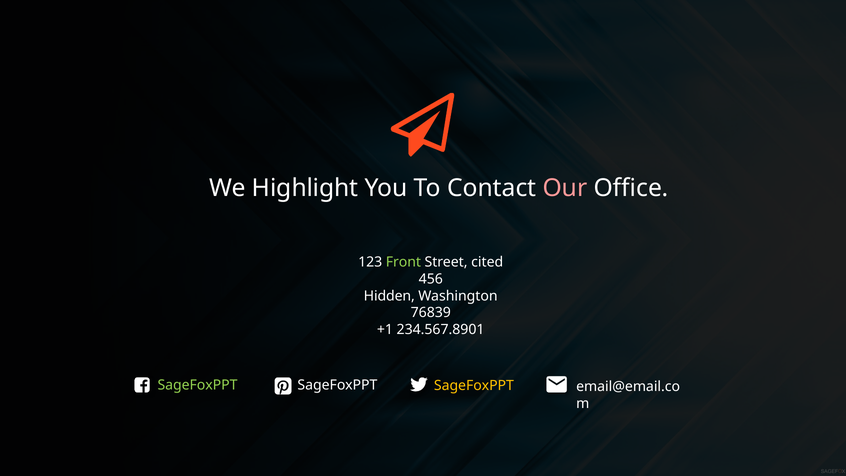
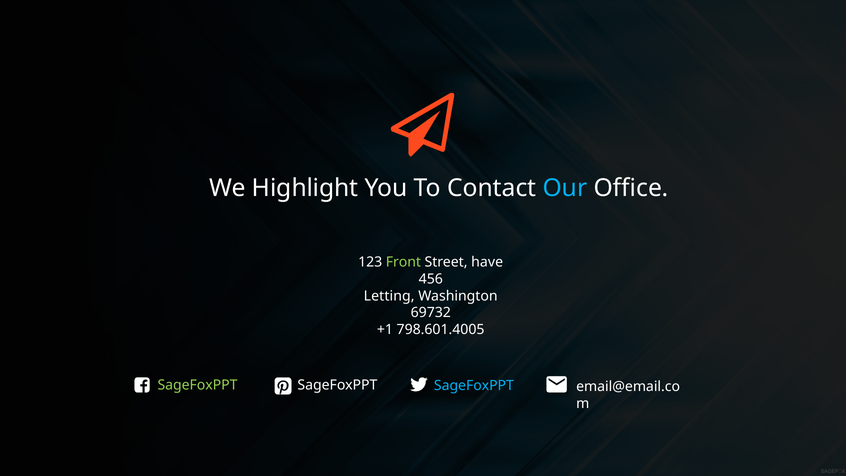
Our colour: pink -> light blue (565, 188)
cited: cited -> have (487, 262)
Hidden: Hidden -> Letting (389, 296)
76839: 76839 -> 69732 (431, 313)
234.567.8901: 234.567.8901 -> 798.601.4005 (441, 330)
SageFoxPPT colour: yellow -> light blue (474, 386)
